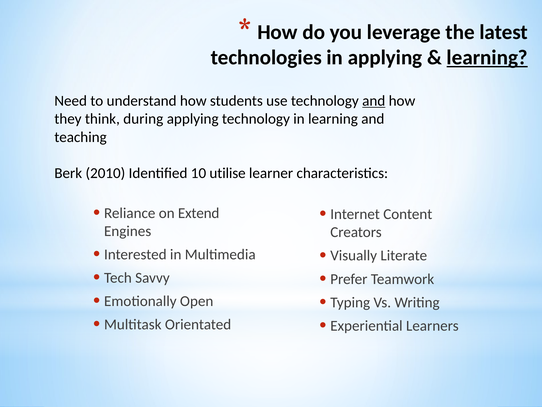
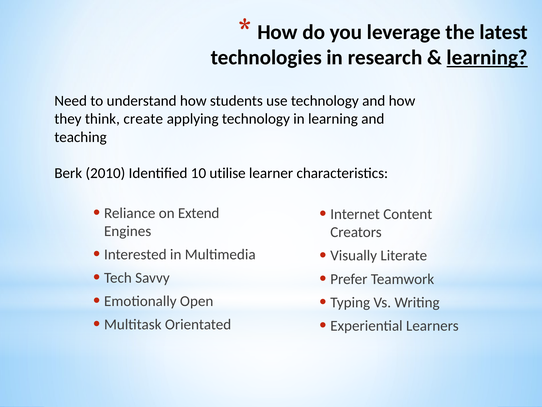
in applying: applying -> research (385, 58)
and underline: present -> none (374, 101)
during: during -> create (143, 119)
